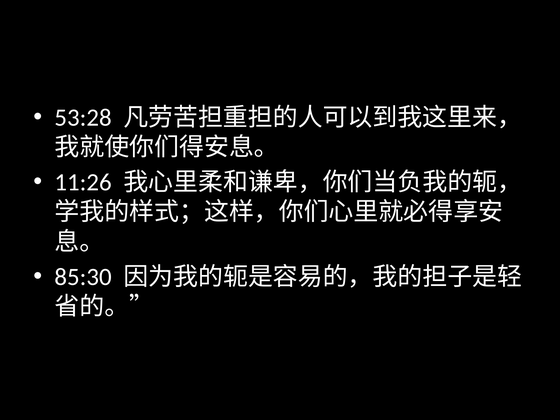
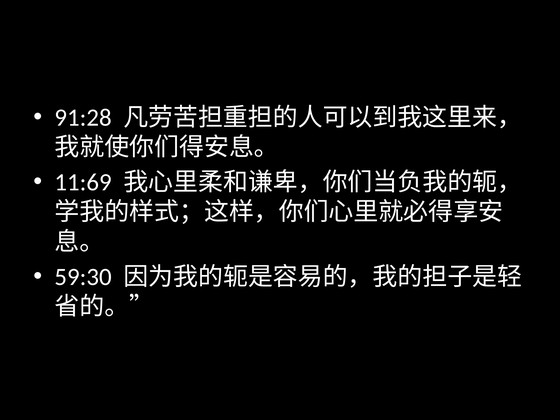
53:28: 53:28 -> 91:28 (83, 117)
11:26: 11:26 -> 11:69 (83, 182)
85:30: 85:30 -> 59:30 (83, 277)
